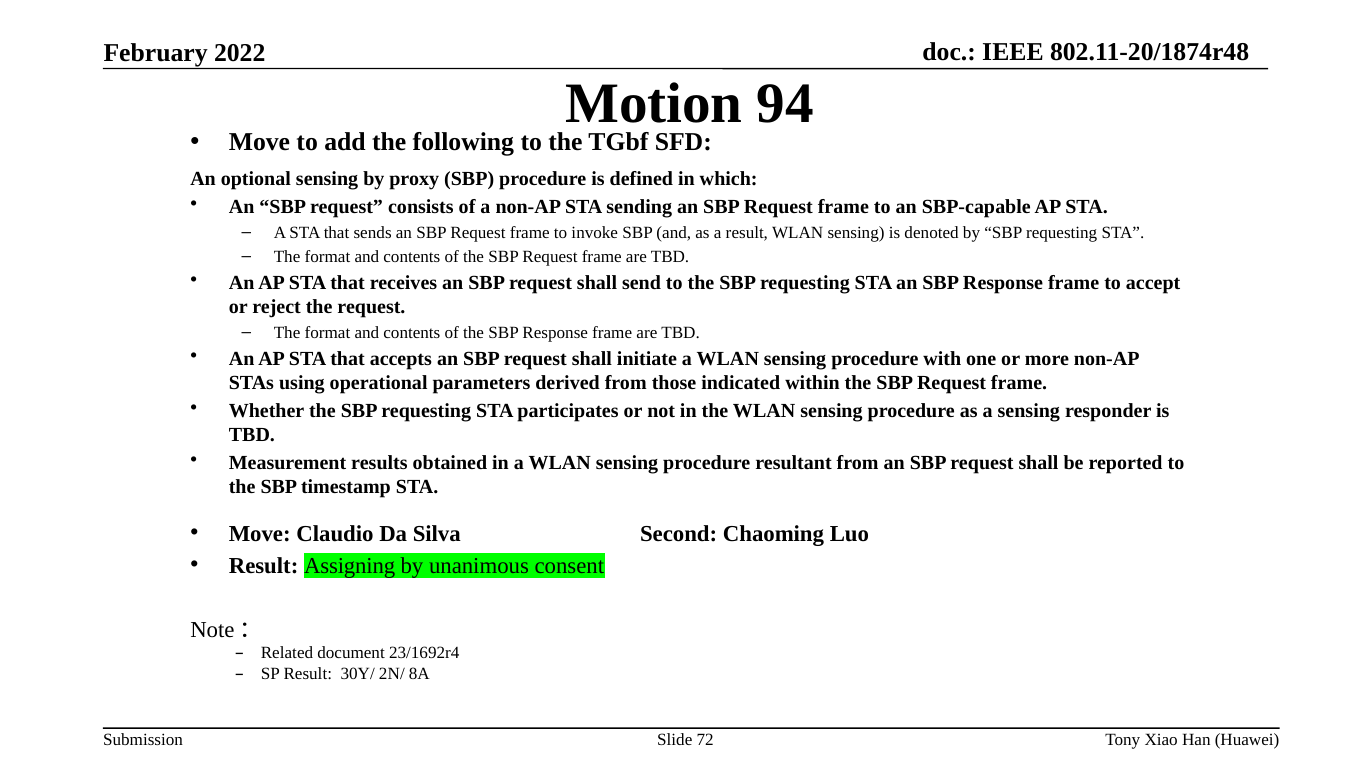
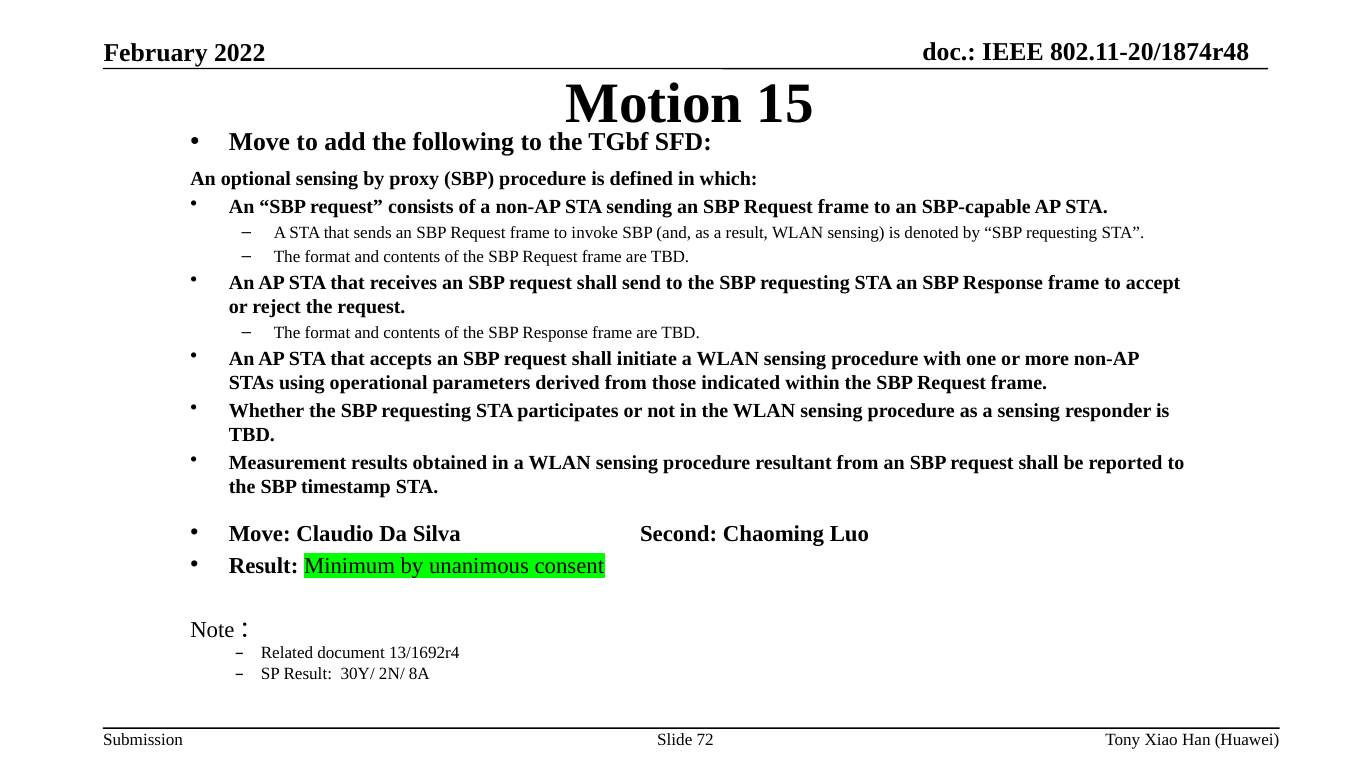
94: 94 -> 15 (785, 103)
Assigning: Assigning -> Minimum (350, 566)
23/1692r4: 23/1692r4 -> 13/1692r4 (424, 653)
